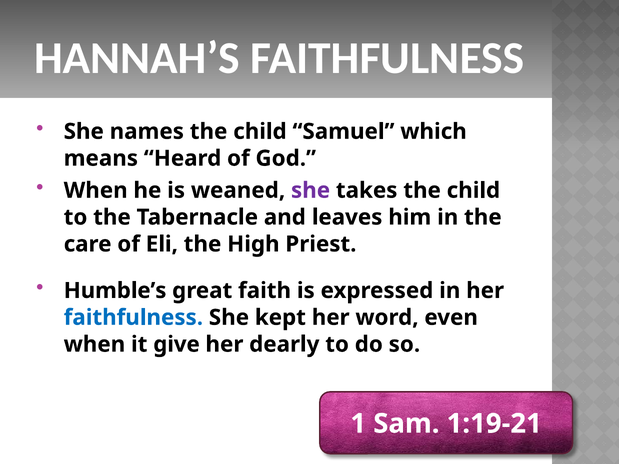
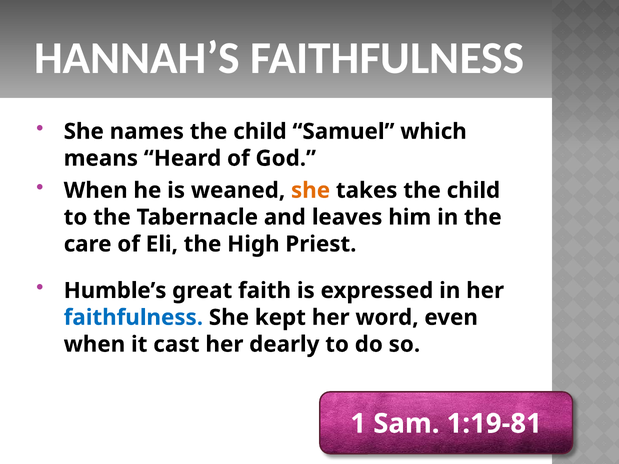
she colour: purple -> orange (311, 190)
give: give -> cast (176, 345)
1:19-21: 1:19-21 -> 1:19-81 (494, 424)
